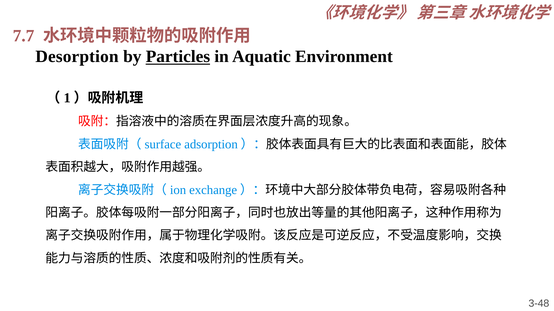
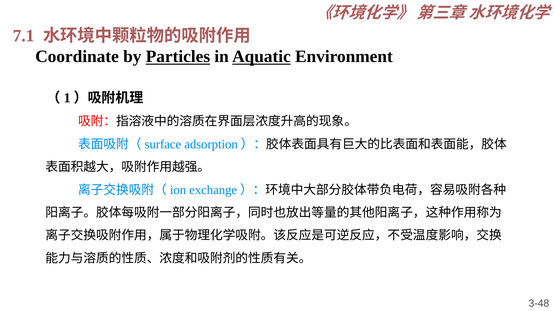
7.7: 7.7 -> 7.1 (24, 36)
Desorption: Desorption -> Coordinate (77, 57)
Aquatic underline: none -> present (261, 57)
